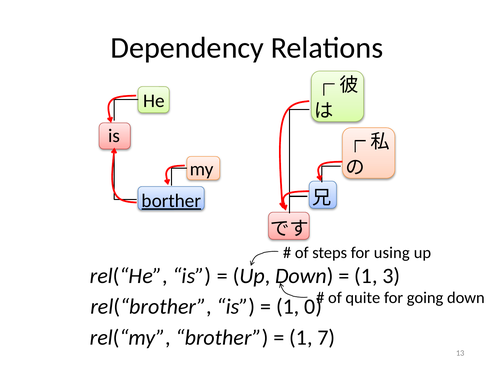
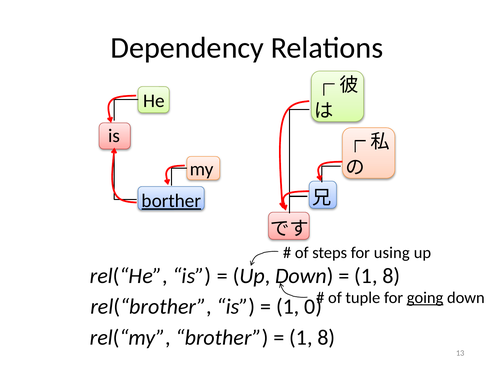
3: 3 -> 8 (391, 276)
quite: quite -> tuple (363, 298)
going underline: none -> present (425, 298)
7: 7 -> 8 (326, 338)
